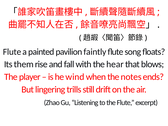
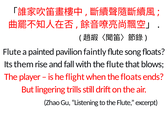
with the hear: hear -> flute (115, 64)
wind: wind -> flight (75, 77)
the notes: notes -> floats (131, 77)
